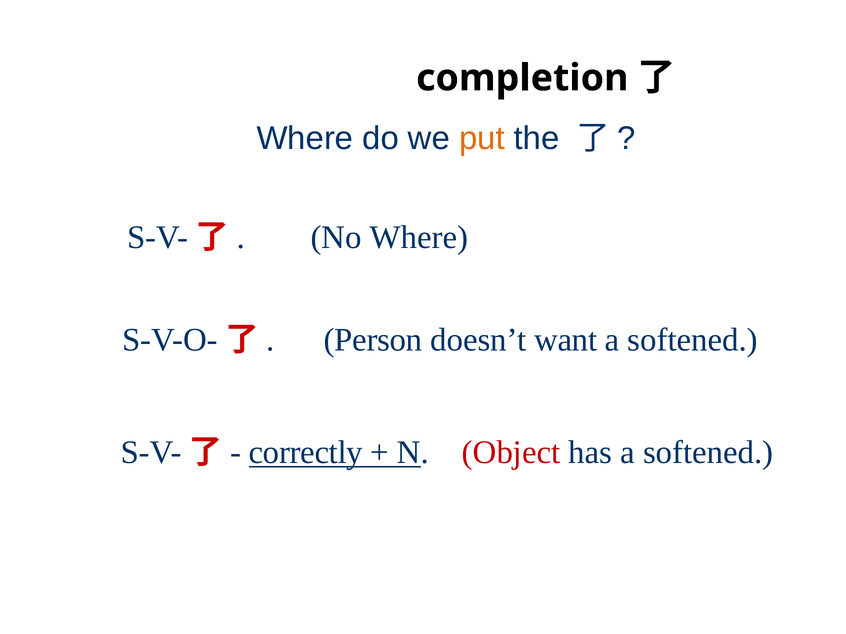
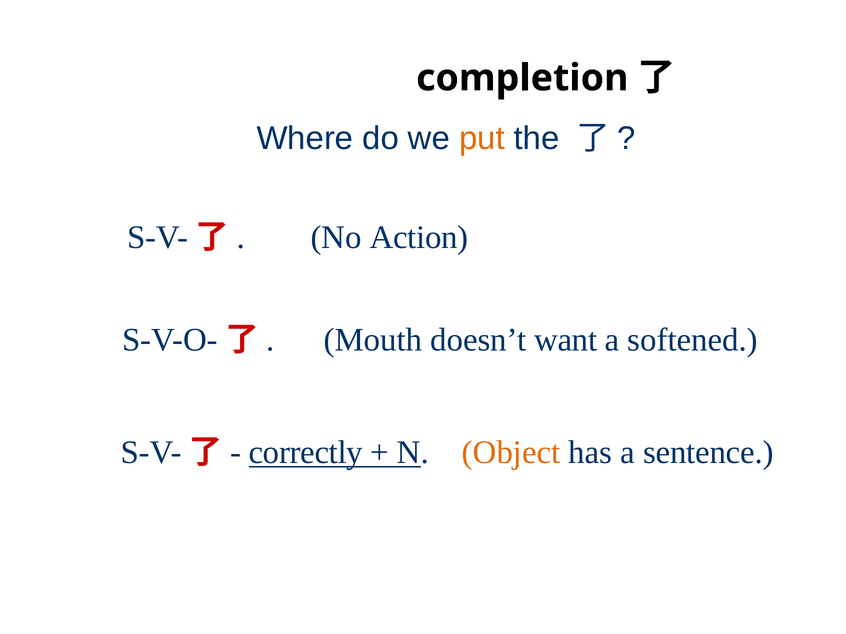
No Where: Where -> Action (419, 238)
Person: Person -> Mouth (373, 340)
Object colour: red -> orange (511, 453)
has a softened: softened -> sentence (708, 453)
